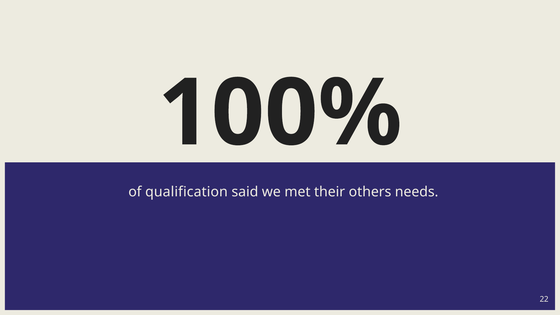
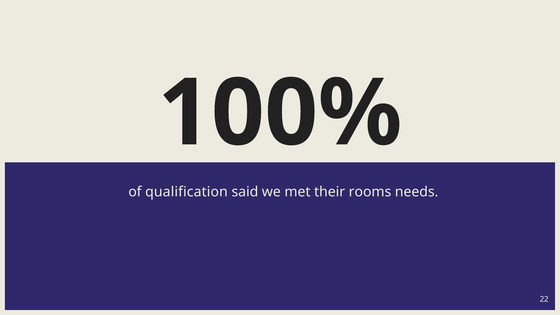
others: others -> rooms (370, 192)
